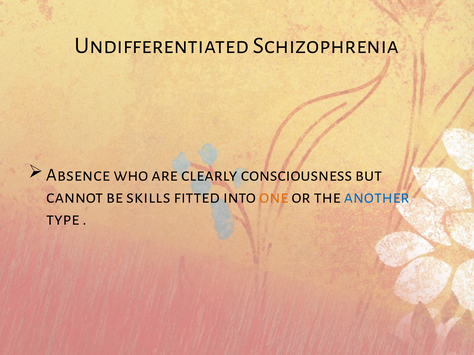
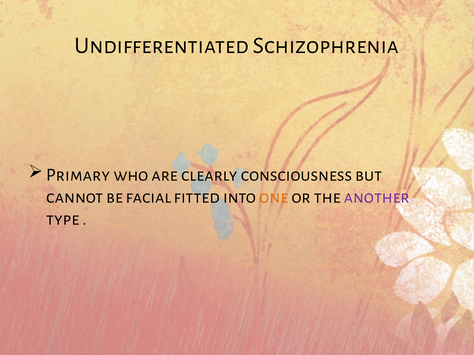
Absence: Absence -> Primary (78, 175)
skills: skills -> facial (149, 197)
another colour: blue -> purple (377, 197)
